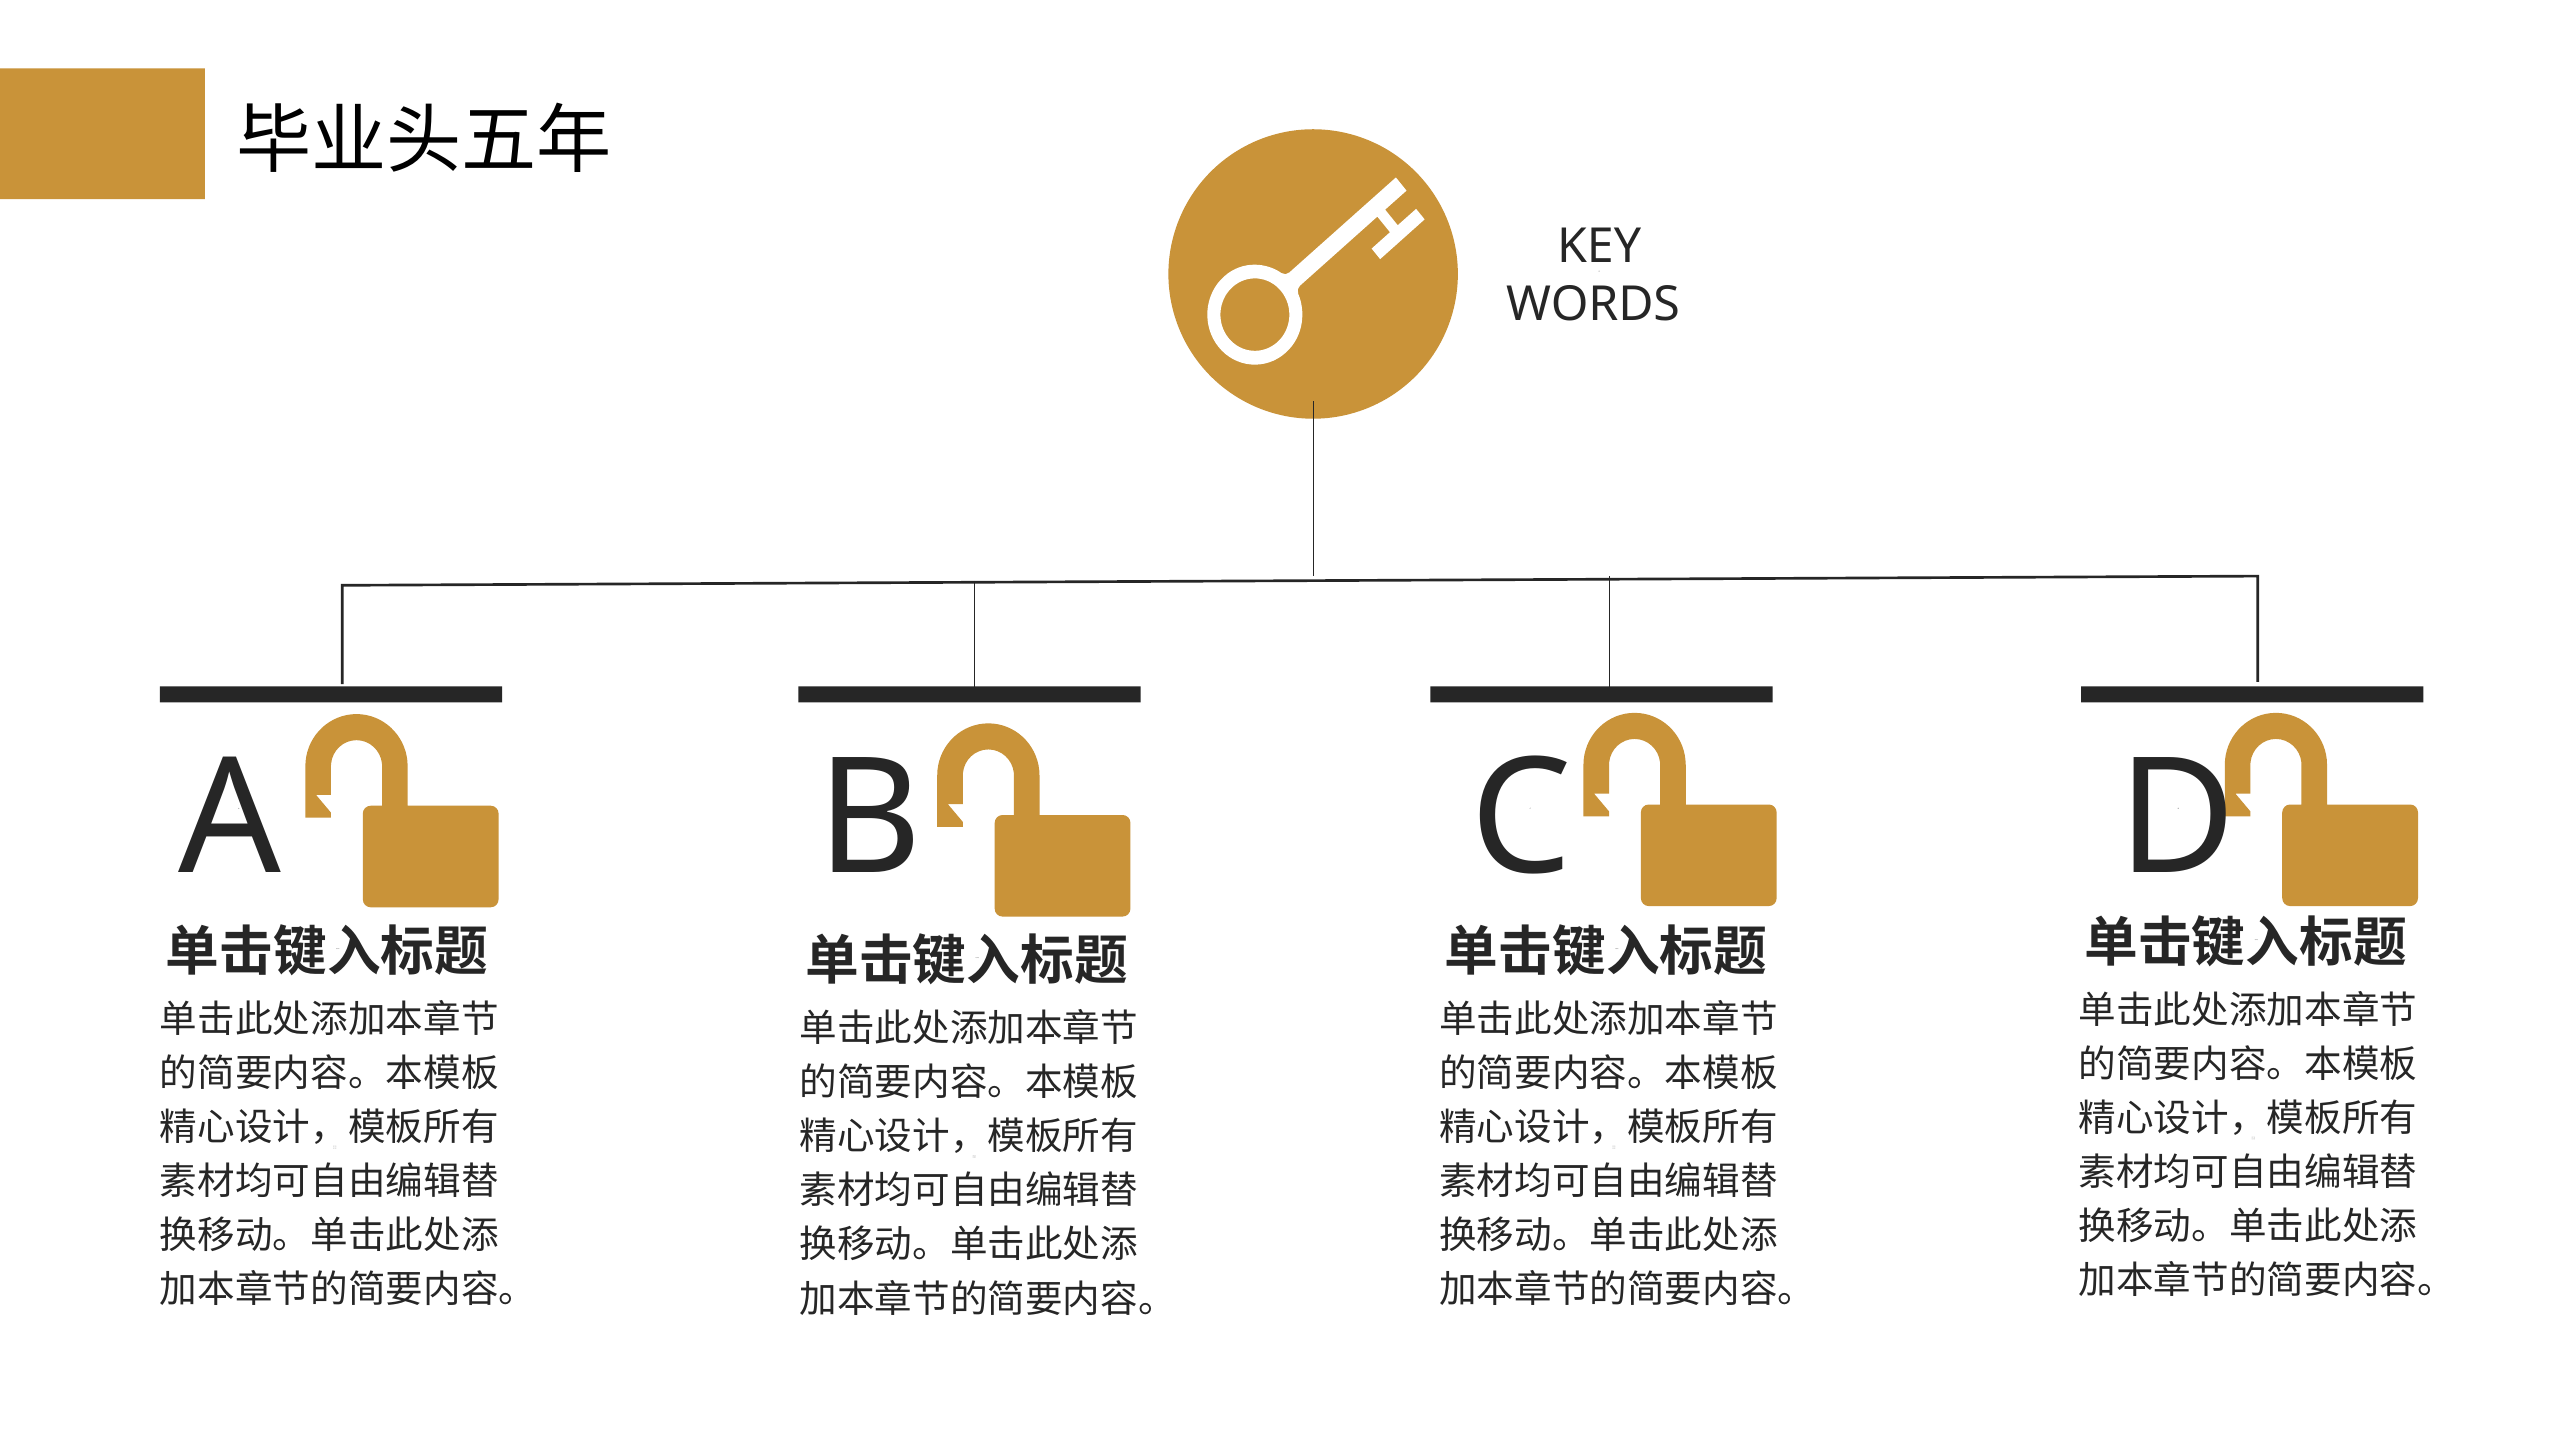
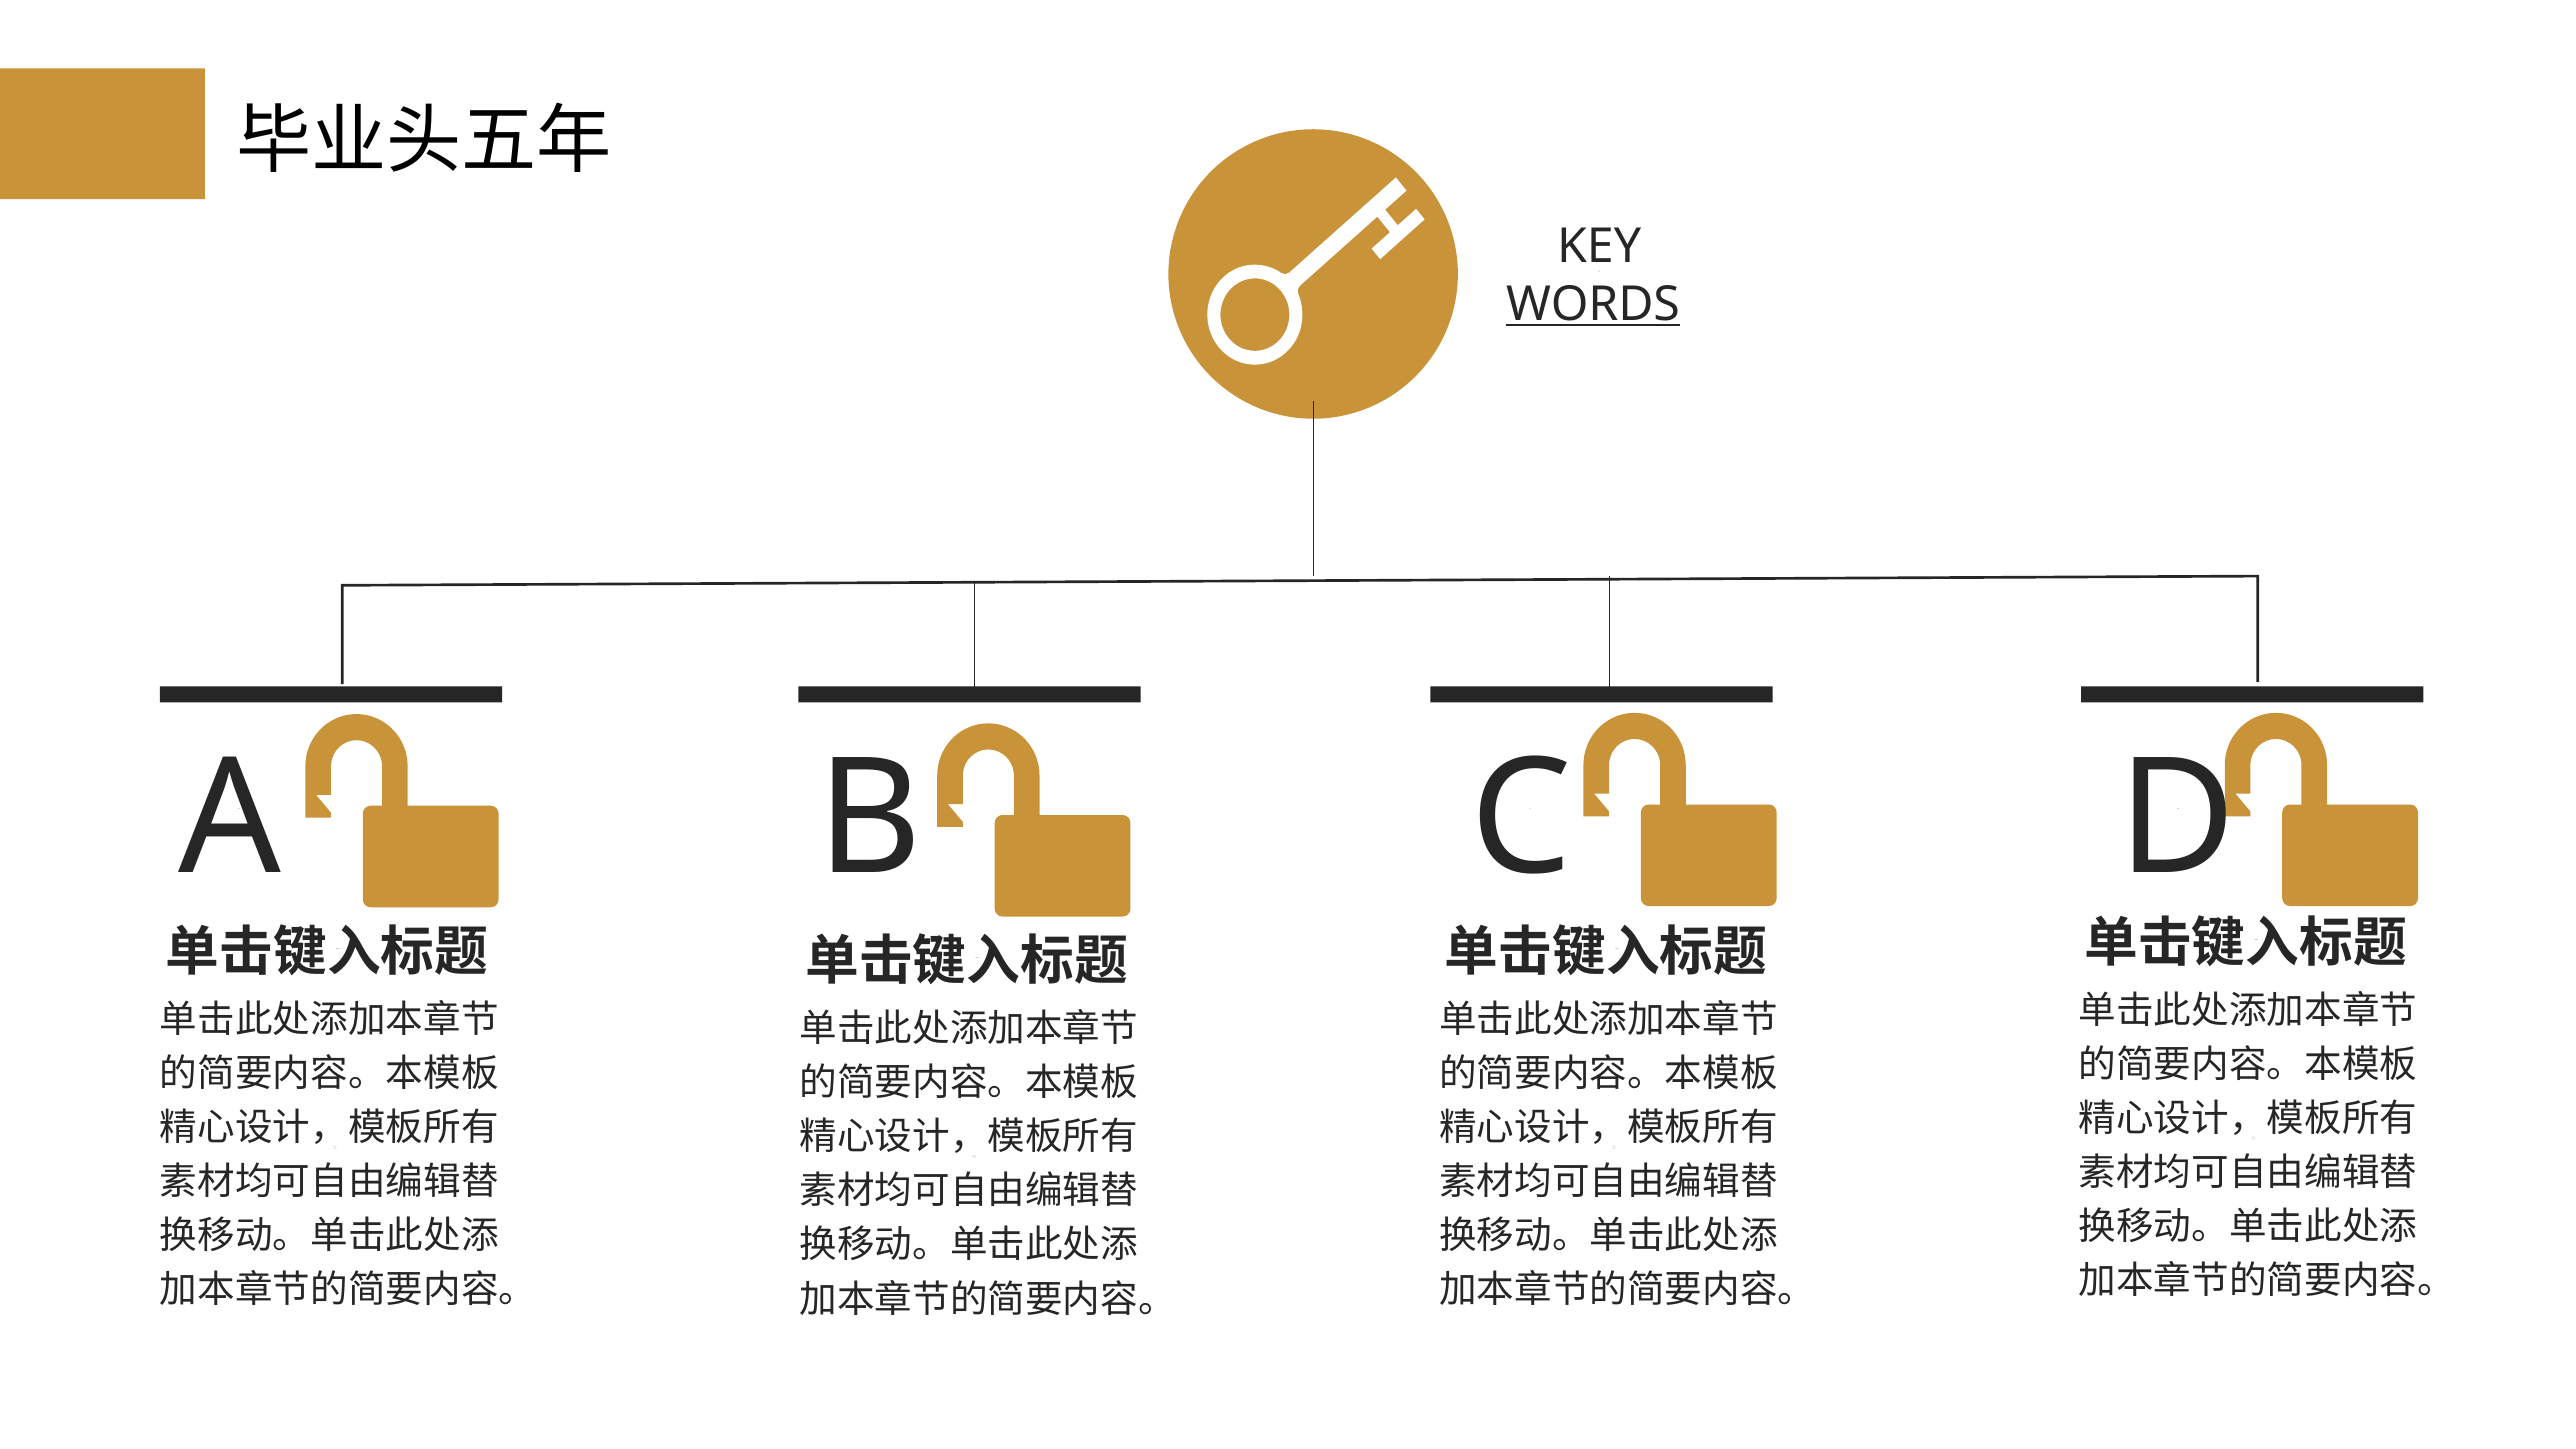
WORDS underline: none -> present (1593, 304)
